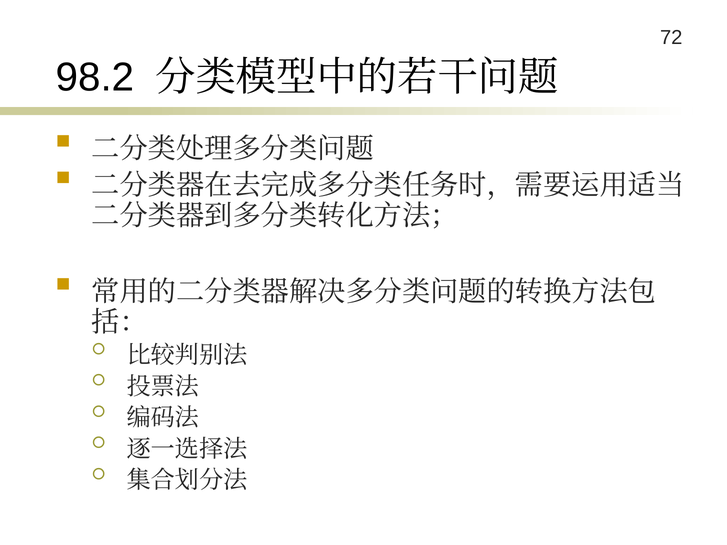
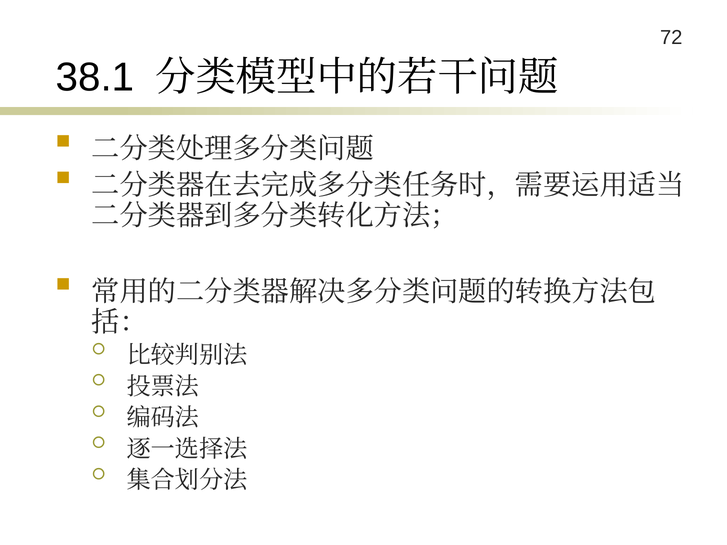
98.2: 98.2 -> 38.1 (95, 78)
